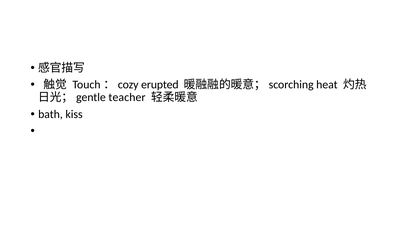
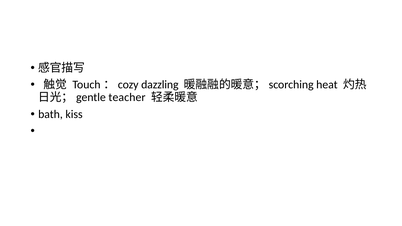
erupted: erupted -> dazzling (160, 85)
